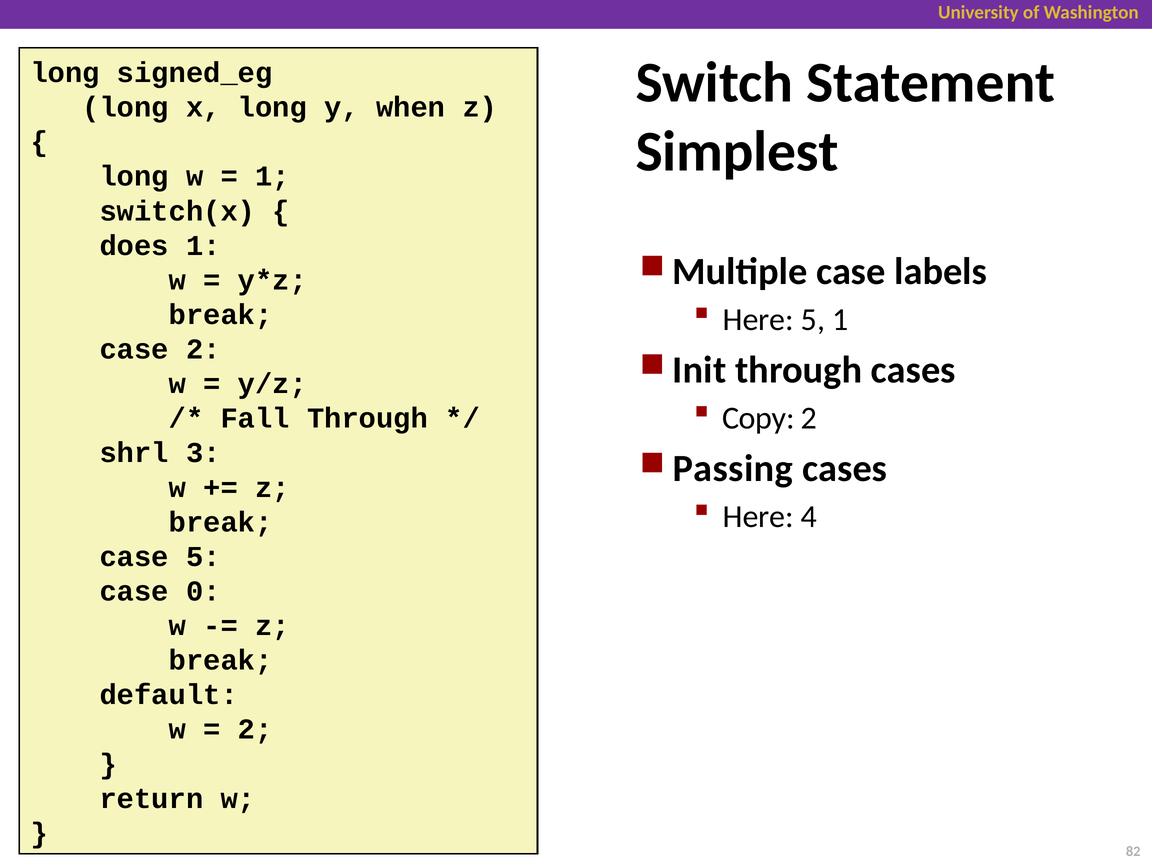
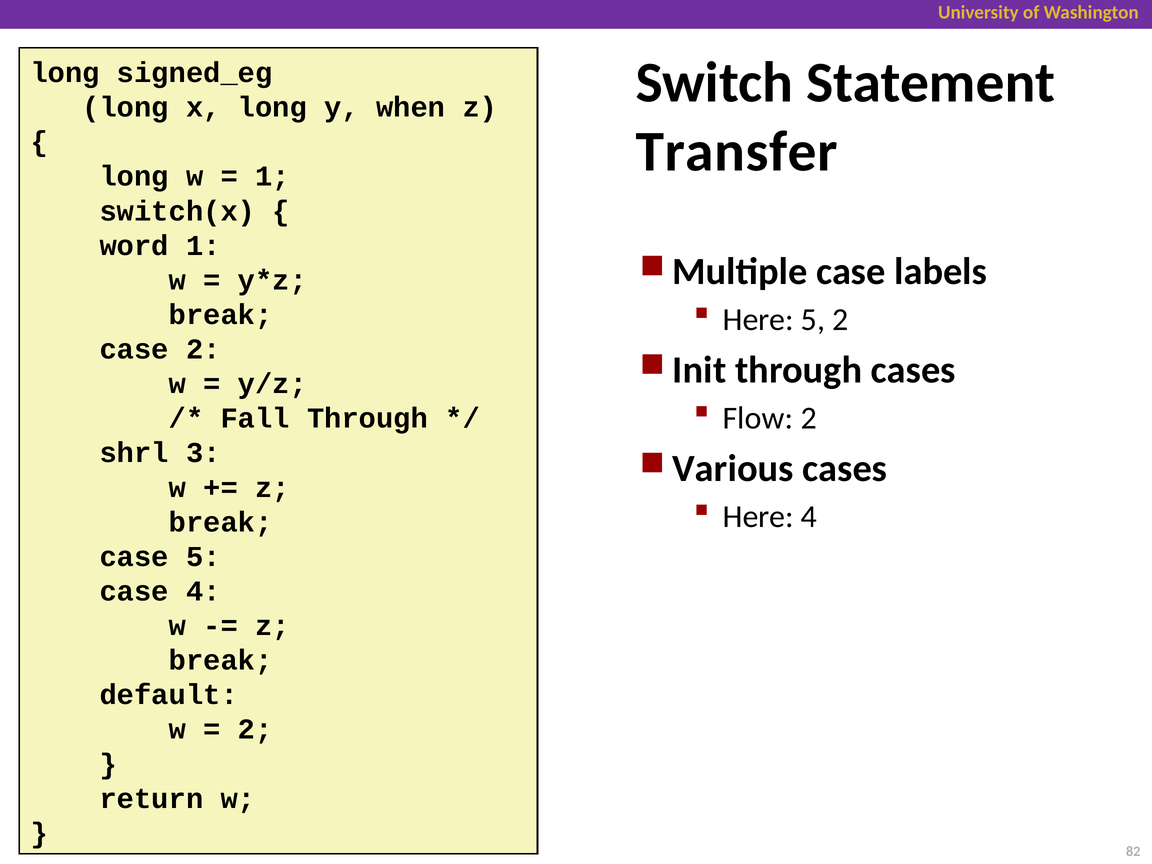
Simplest: Simplest -> Transfer (737, 152)
does: does -> word (134, 246)
5 1: 1 -> 2 (840, 320)
Copy: Copy -> Flow (758, 418)
Passing: Passing -> Various (733, 468)
case 0: 0 -> 4 (203, 591)
